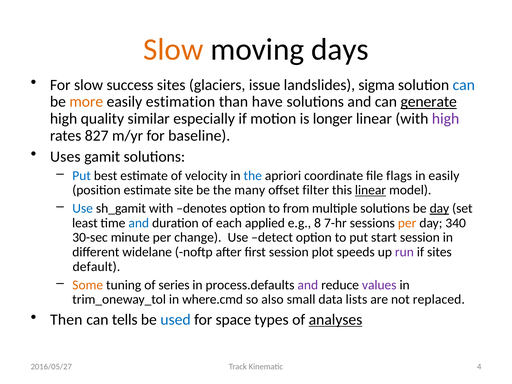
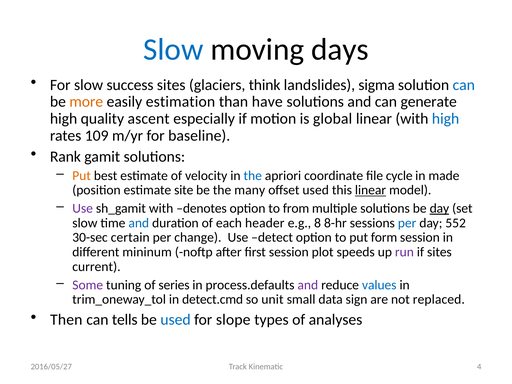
Slow colour: orange -> blue (173, 50)
issue: issue -> think (265, 85)
generate underline: present -> none (429, 102)
similar: similar -> ascent (149, 119)
longer: longer -> global (333, 119)
high colour: purple -> blue (446, 119)
827: 827 -> 109 (97, 136)
Uses: Uses -> Rank (65, 157)
Put colour: blue -> orange (82, 176)
flags: flags -> cycle (399, 176)
in easily: easily -> made (444, 176)
offset filter: filter -> used (316, 190)
Use colour: blue -> purple (83, 208)
least: least -> slow (85, 223)
applied: applied -> header (265, 223)
7-hr: 7-hr -> 8-hr (335, 223)
per colour: orange -> blue (407, 223)
340: 340 -> 552 (456, 223)
minute: minute -> certain (130, 238)
start: start -> form (384, 238)
widelane: widelane -> mininum (147, 252)
default: default -> current (96, 267)
Some colour: orange -> purple (88, 285)
values colour: purple -> blue (379, 285)
where.cmd: where.cmd -> detect.cmd (213, 299)
also: also -> unit (272, 299)
lists: lists -> sign (357, 299)
space: space -> slope (233, 320)
analyses underline: present -> none (336, 320)
